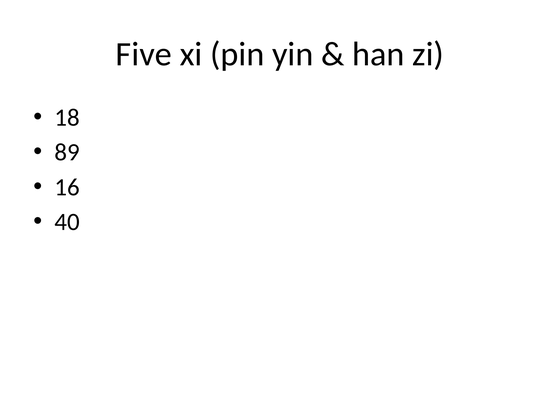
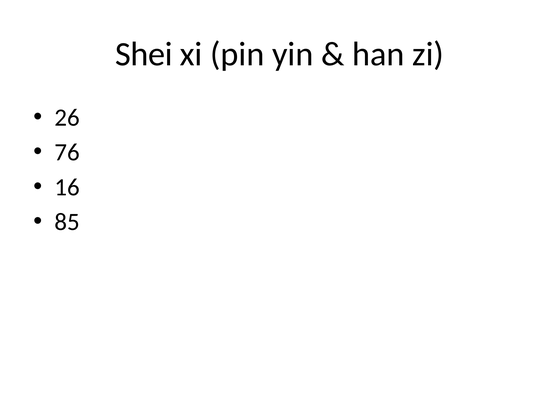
Five: Five -> Shei (144, 54)
18: 18 -> 26 (67, 117)
89: 89 -> 76 (67, 152)
40: 40 -> 85 (67, 222)
